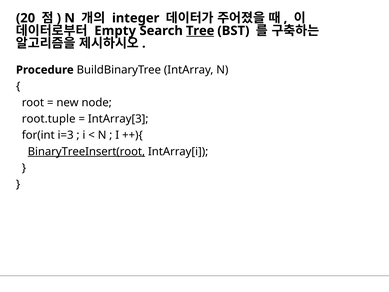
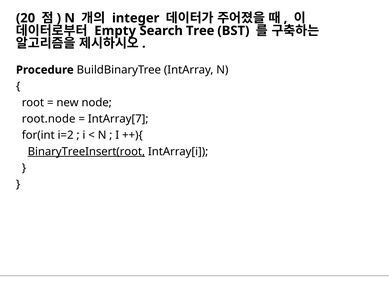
Tree underline: present -> none (200, 31)
root.tuple: root.tuple -> root.node (49, 119)
IntArray[3: IntArray[3 -> IntArray[7 (118, 119)
i=3: i=3 -> i=2 (66, 135)
